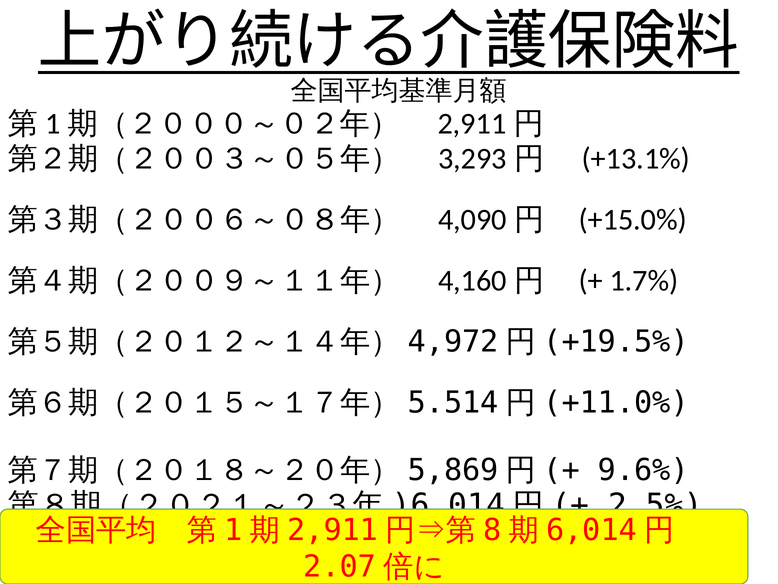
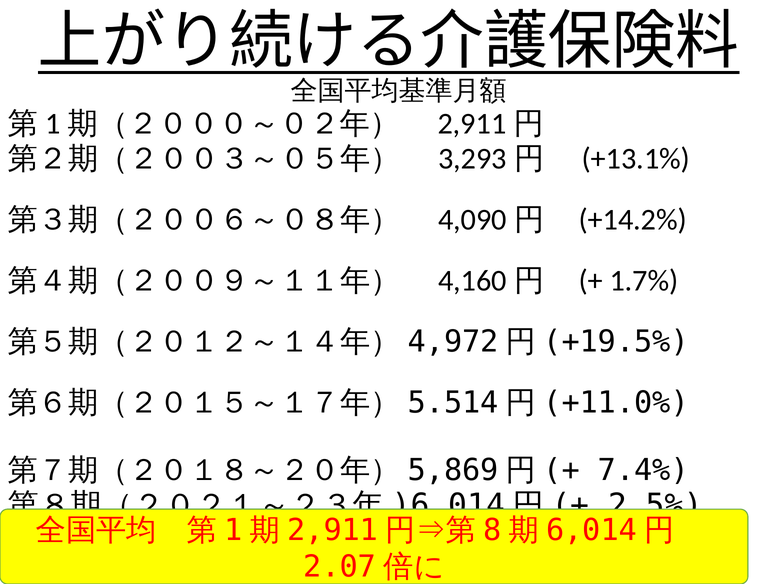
+15.0%: +15.0% -> +14.2% (633, 220)
9.6%: 9.6% -> 7.4% (643, 470)
